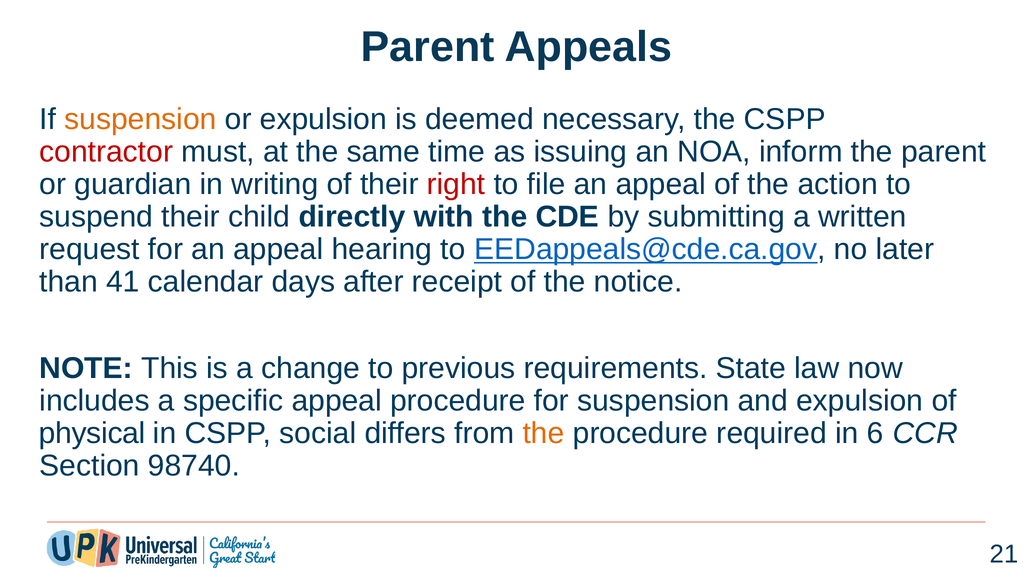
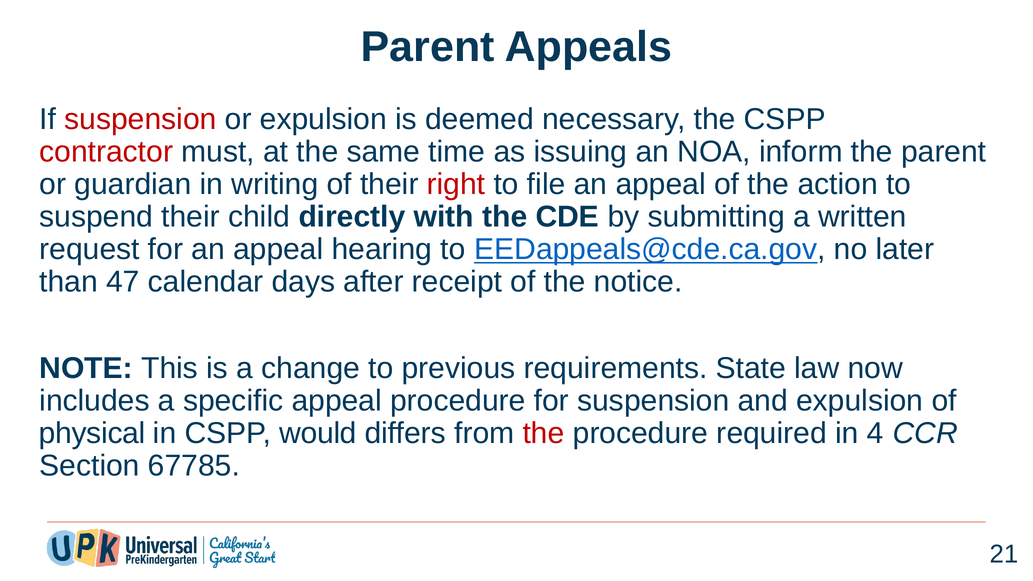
suspension colour: orange -> red (140, 119)
41: 41 -> 47 (123, 282)
social: social -> would (318, 433)
the colour: orange -> red (544, 433)
6: 6 -> 4 (875, 433)
98740: 98740 -> 67785 (194, 466)
